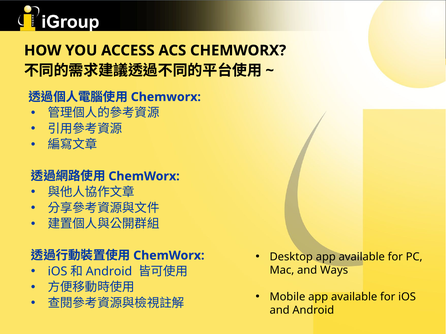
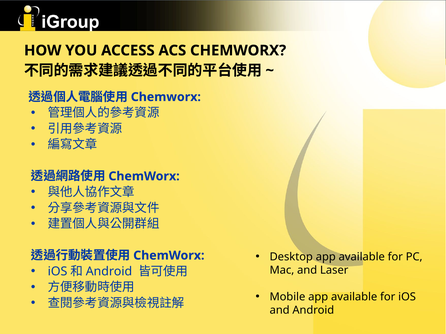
Ways: Ways -> Laser (334, 271)
